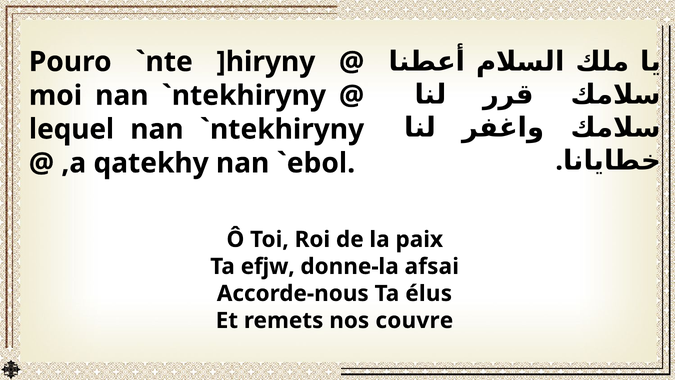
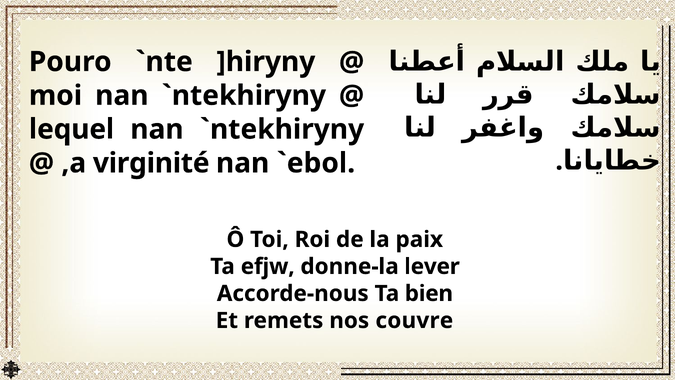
qatekhy: qatekhy -> virginité (151, 163)
afsai: afsai -> lever (432, 266)
élus: élus -> bien (429, 293)
